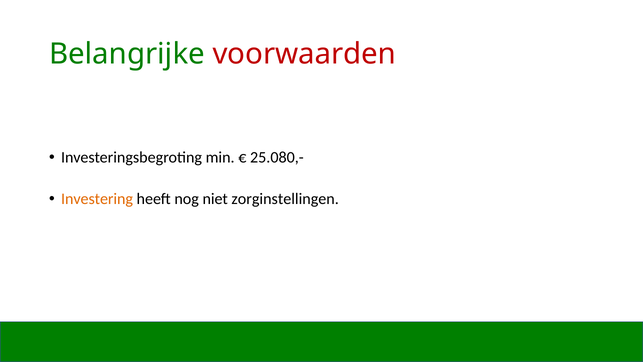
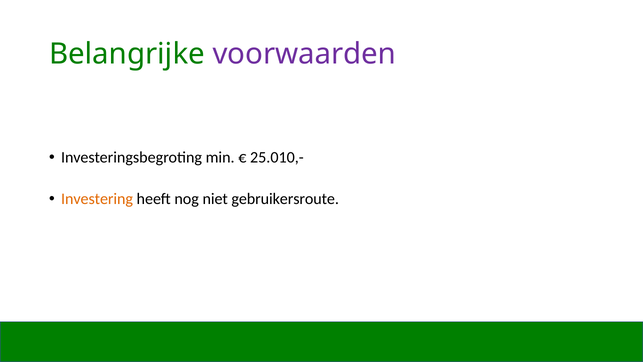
voorwaarden colour: red -> purple (304, 54)
25.080,-: 25.080,- -> 25.010,- (277, 157)
zorginstellingen: zorginstellingen -> gebruikersroute (285, 199)
